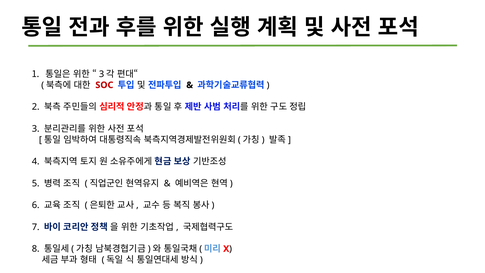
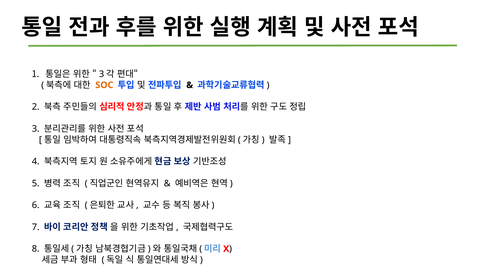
SOC colour: red -> orange (104, 85)
